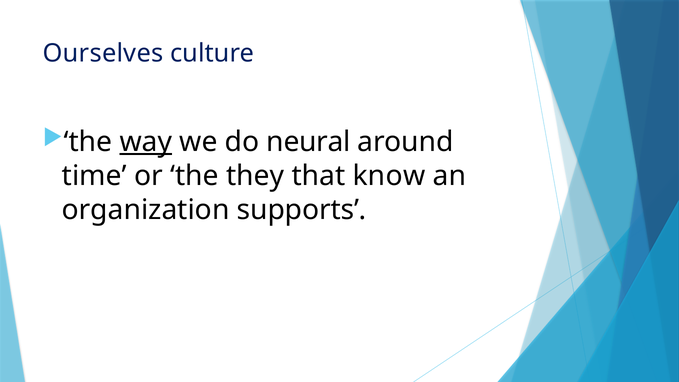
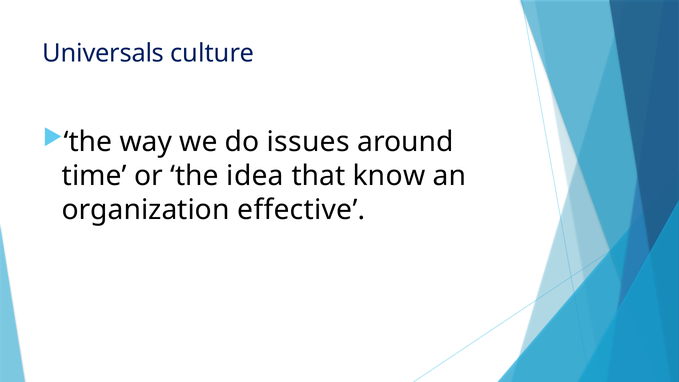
Ourselves: Ourselves -> Universals (103, 54)
way underline: present -> none (146, 142)
neural: neural -> issues (308, 142)
they: they -> idea (255, 176)
supports: supports -> effective (301, 210)
